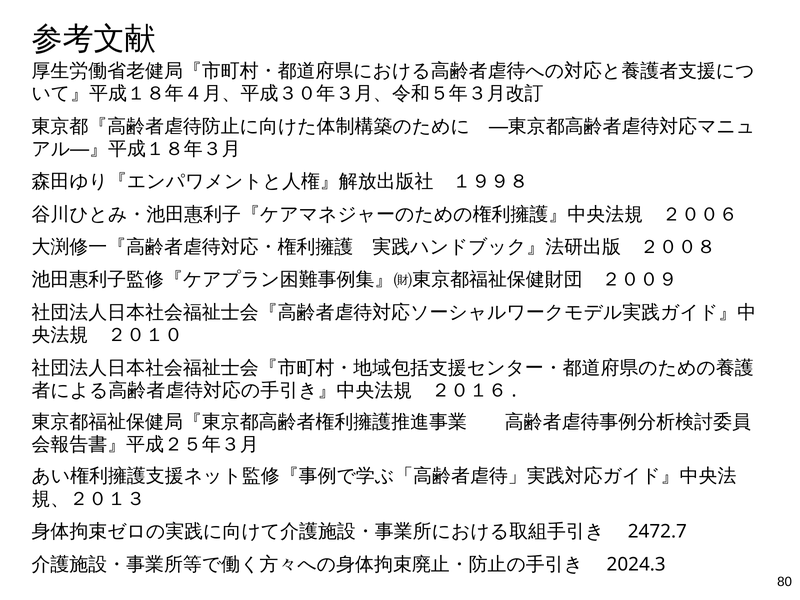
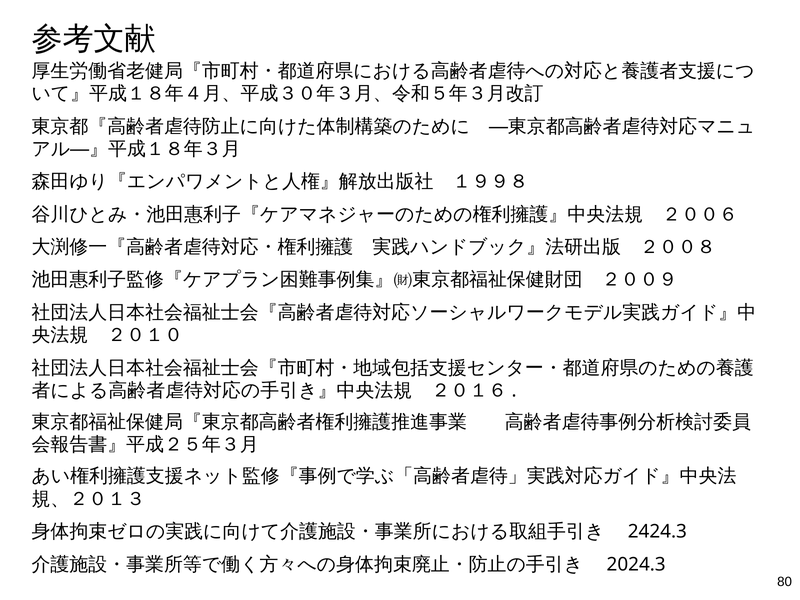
2472.7: 2472.7 -> 2424.3 (657, 532)
